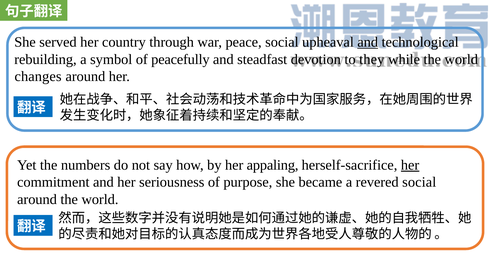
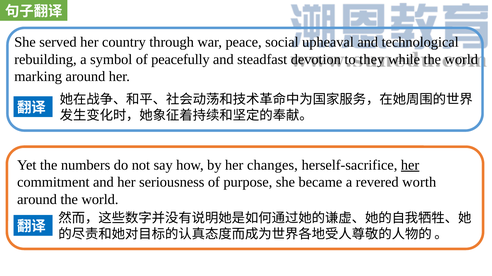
and underline: present -> none (368, 42)
changes: changes -> marking (38, 77)
appaling: appaling -> changes (272, 165)
revered social: social -> worth (419, 183)
